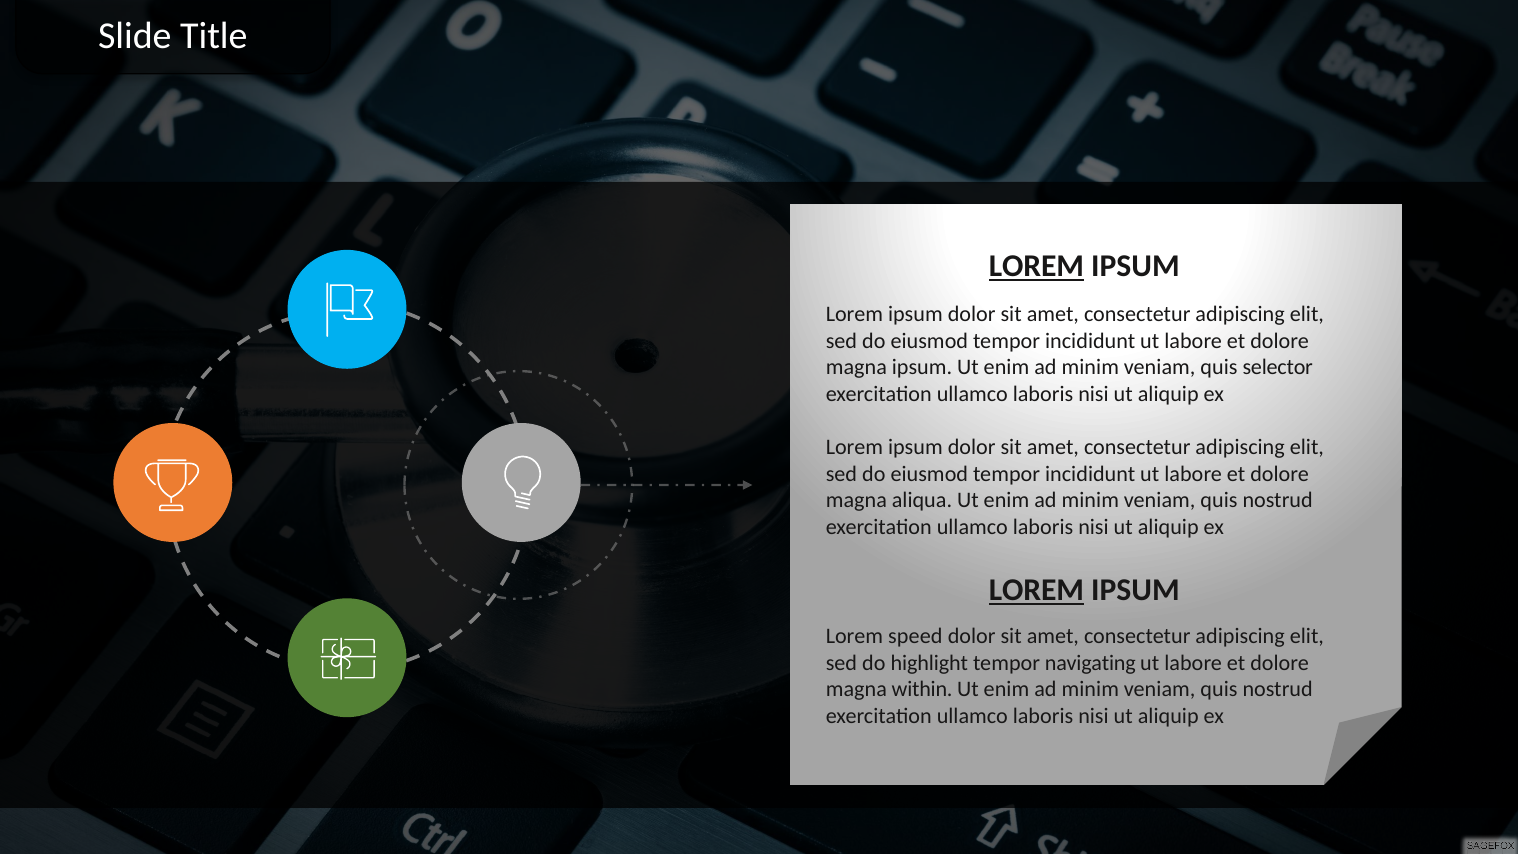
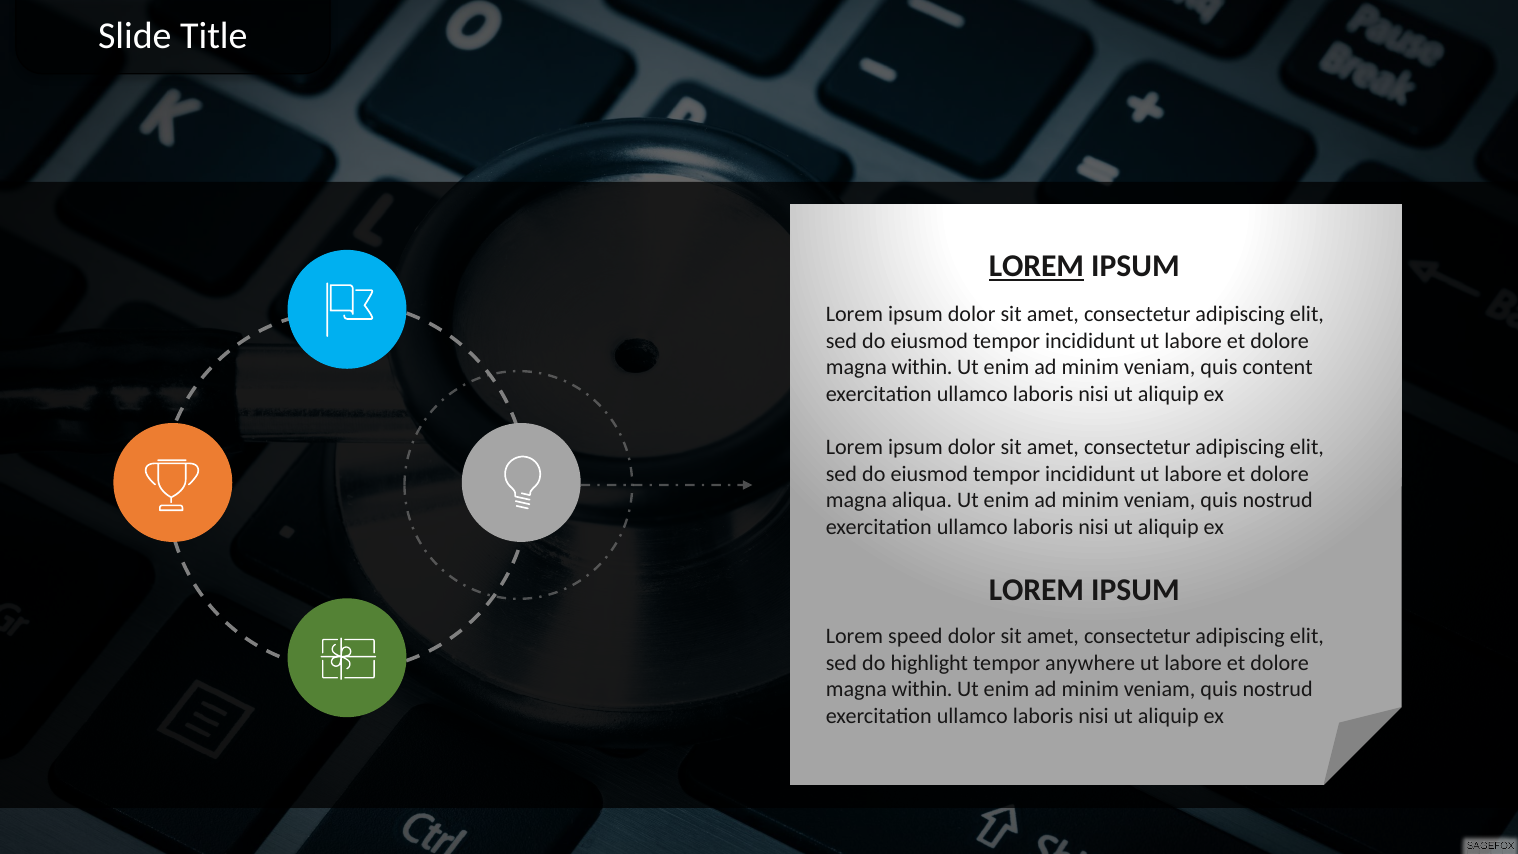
ipsum: ipsum -> within (922, 367)
selector: selector -> content (1278, 367)
LOREM underline: present -> none (1036, 590)
navigating: navigating -> anywhere (1090, 663)
